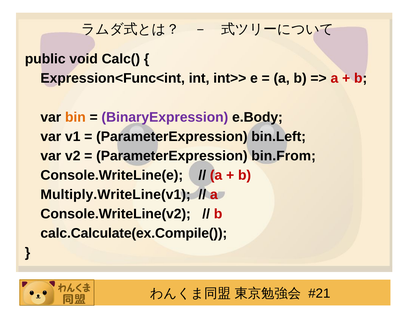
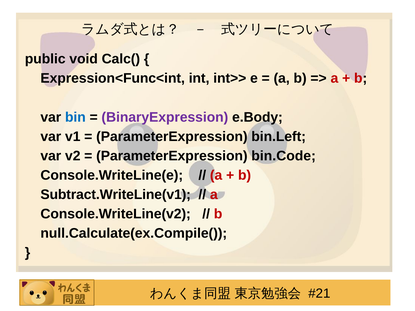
bin colour: orange -> blue (75, 117)
bin.From: bin.From -> bin.Code (284, 156)
Multiply.WriteLine(v1: Multiply.WriteLine(v1 -> Subtract.WriteLine(v1 (116, 195)
calc.Calculate(ex.Compile(: calc.Calculate(ex.Compile( -> null.Calculate(ex.Compile( (134, 233)
